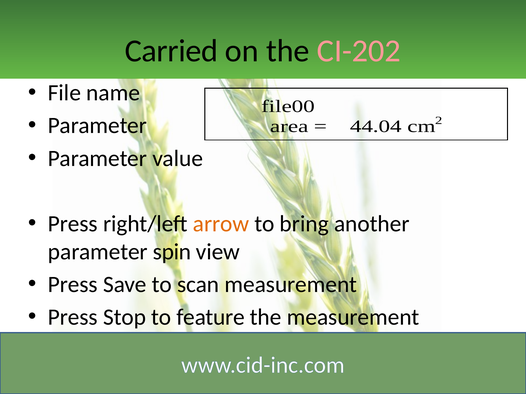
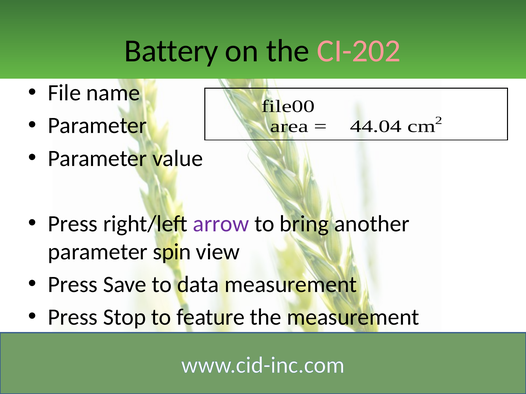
Carried: Carried -> Battery (171, 51)
arrow colour: orange -> purple (221, 224)
scan: scan -> data (198, 285)
